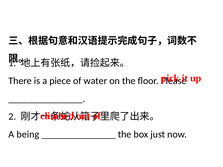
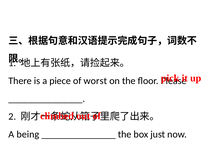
water: water -> worst (95, 81)
